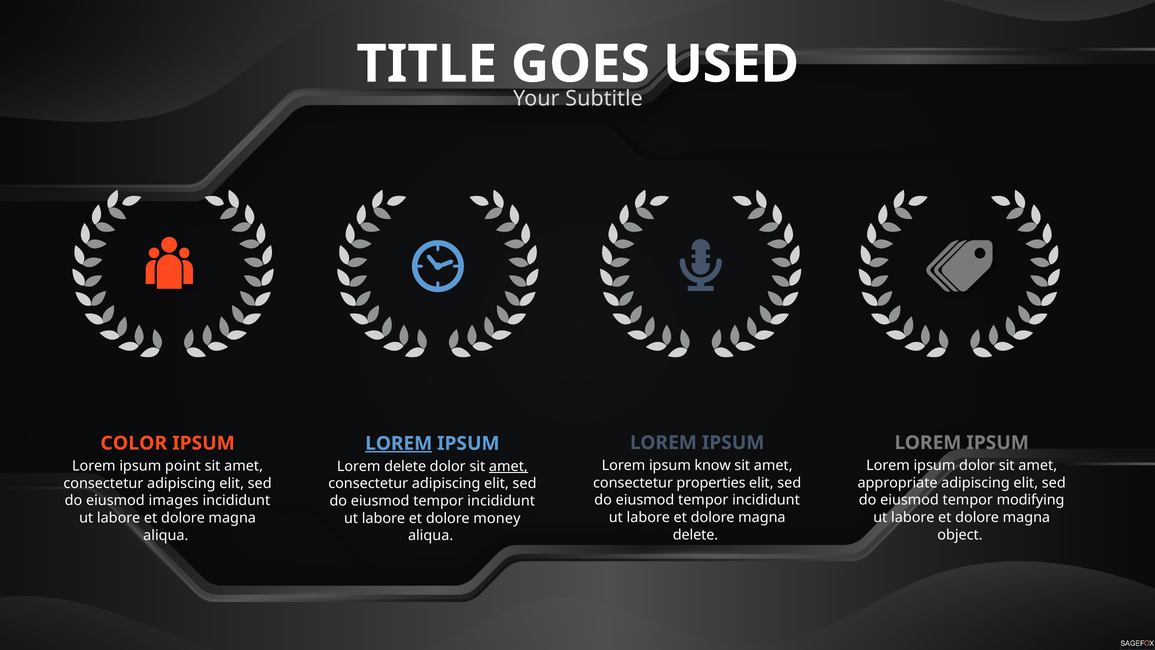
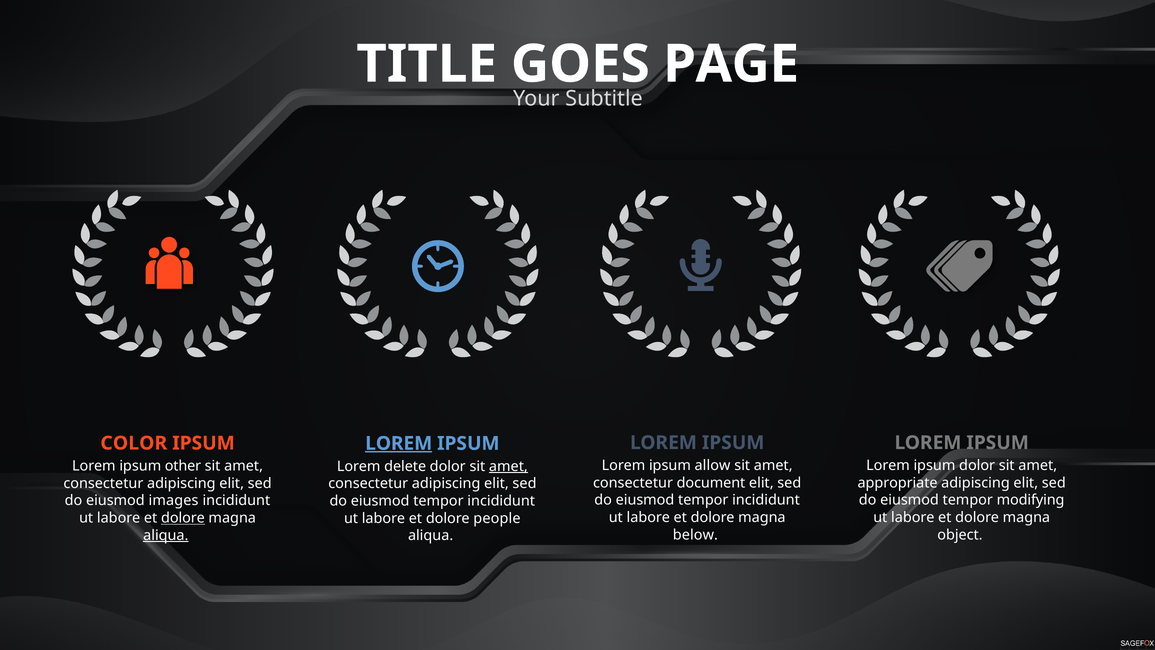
USED: USED -> PAGE (731, 64)
know: know -> allow (712, 465)
point: point -> other (183, 466)
properties: properties -> document (711, 483)
dolore underline: none -> present (183, 518)
money: money -> people (497, 518)
delete: delete -> below (695, 535)
aliqua underline: none -> present (166, 535)
